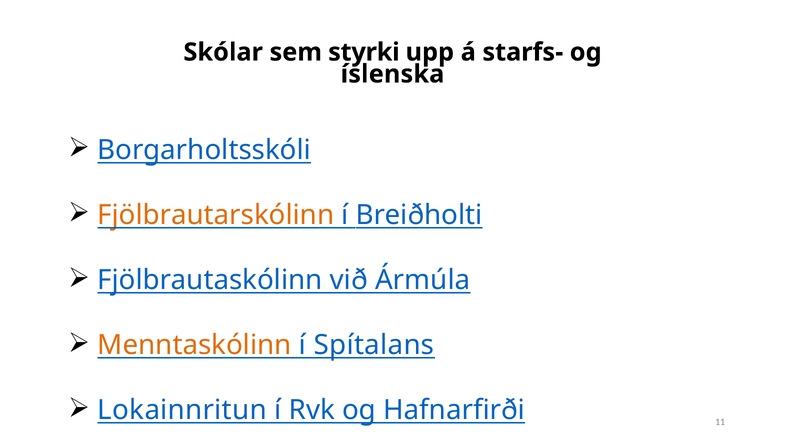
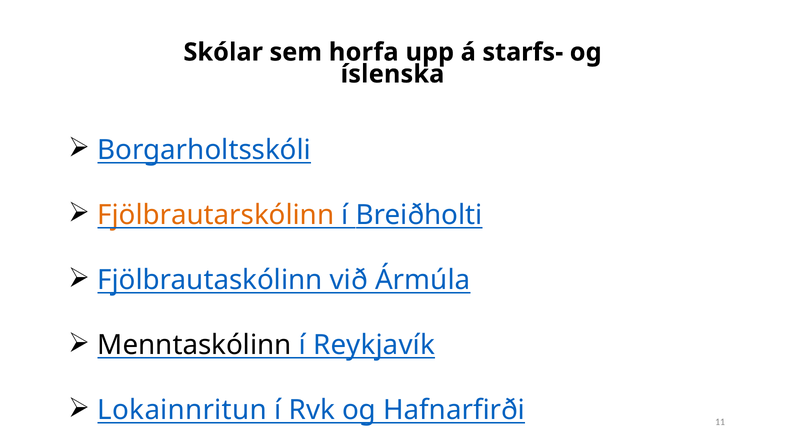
styrki: styrki -> horfa (364, 52)
Menntaskólinn colour: orange -> black (194, 345)
Spítalans: Spítalans -> Reykjavík (374, 345)
